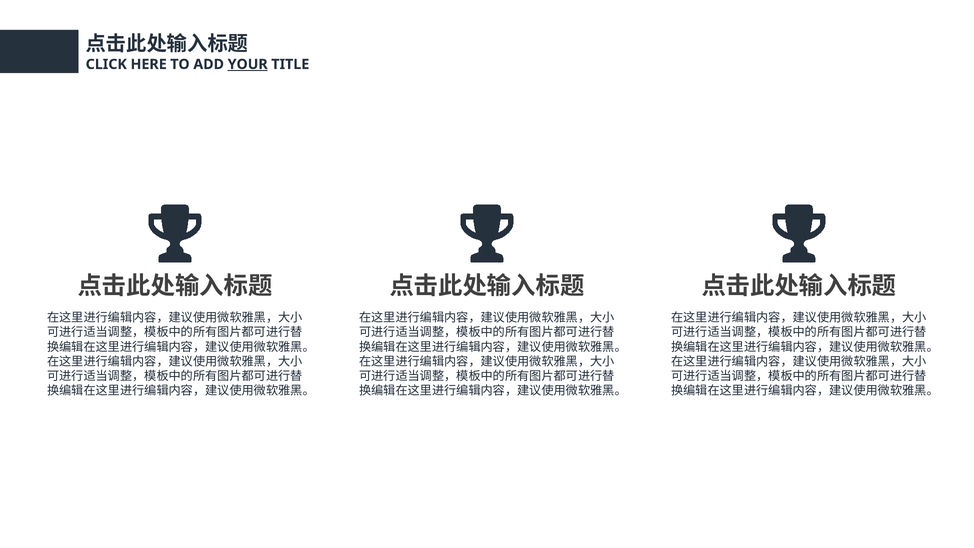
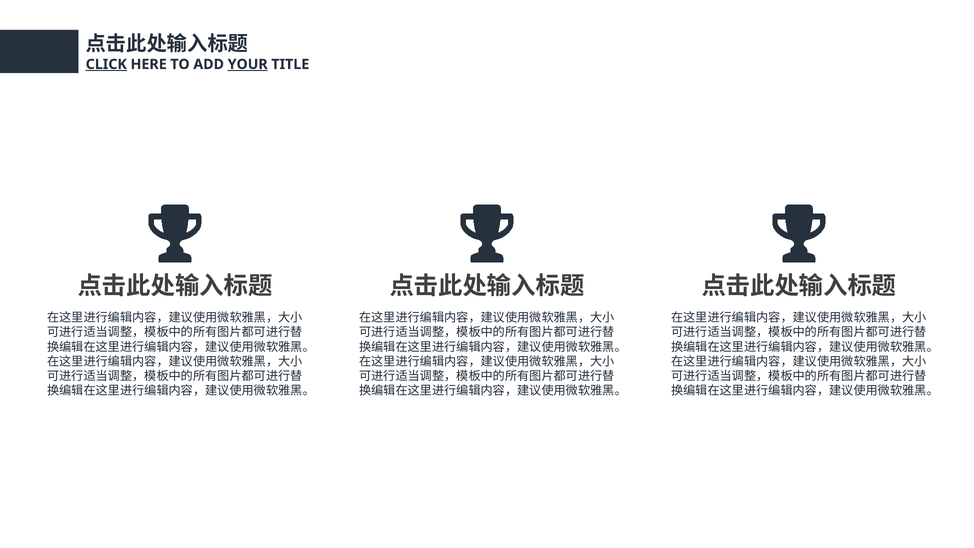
CLICK underline: none -> present (106, 64)
